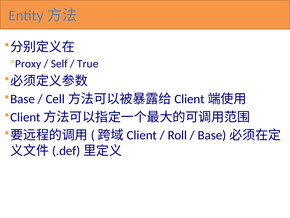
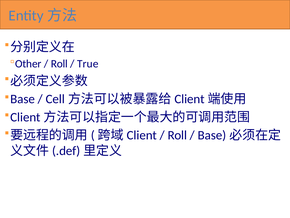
Proxy: Proxy -> Other (28, 64)
Self: Self -> Roll (59, 64)
